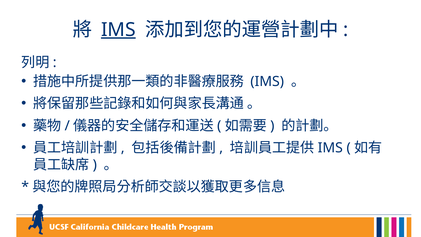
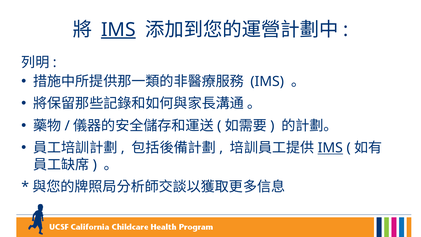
IMS underline: none -> present (330, 148)
